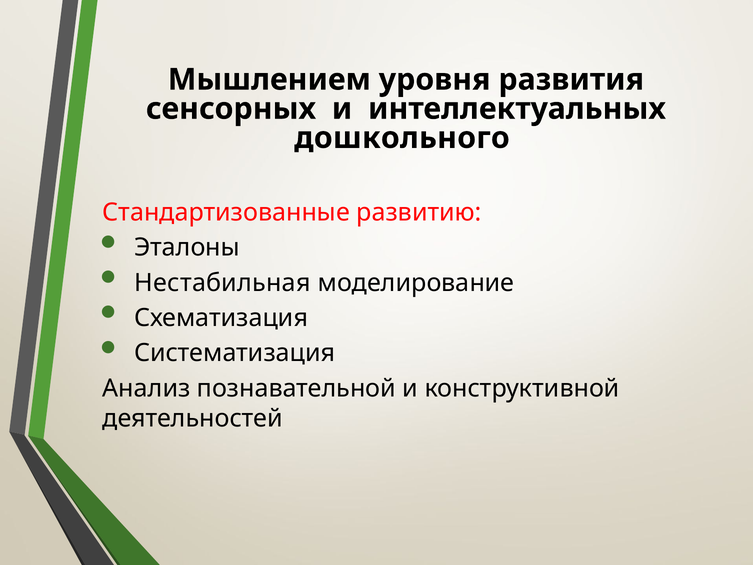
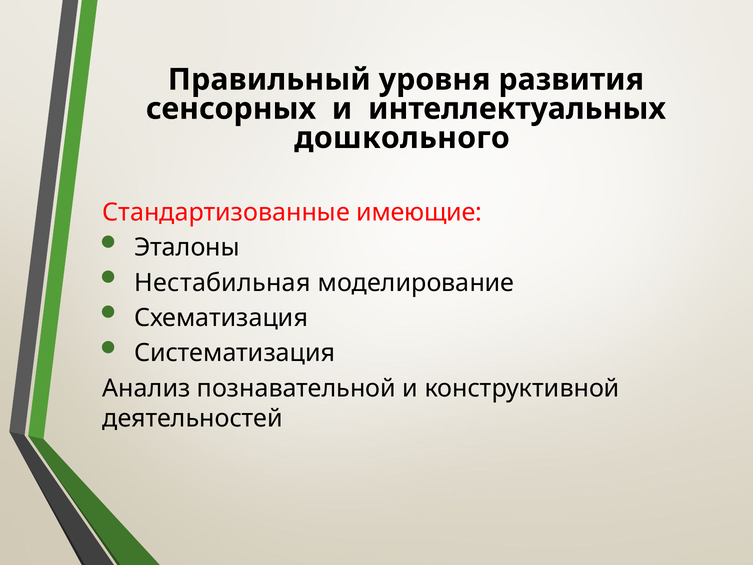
Мышлением: Мышлением -> Правильный (269, 80)
развитию: развитию -> имеющие (419, 212)
